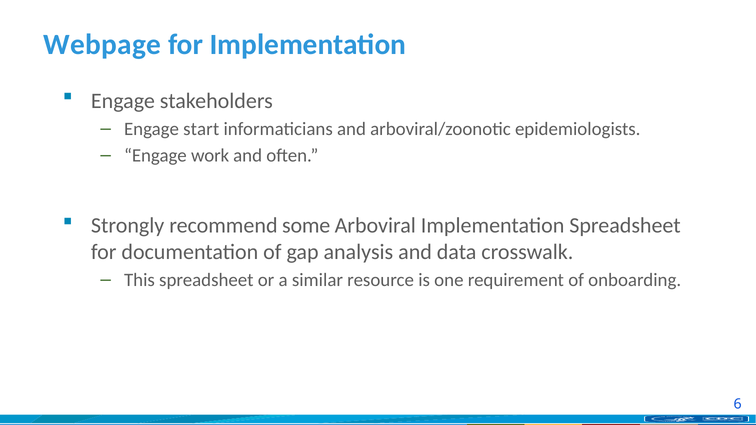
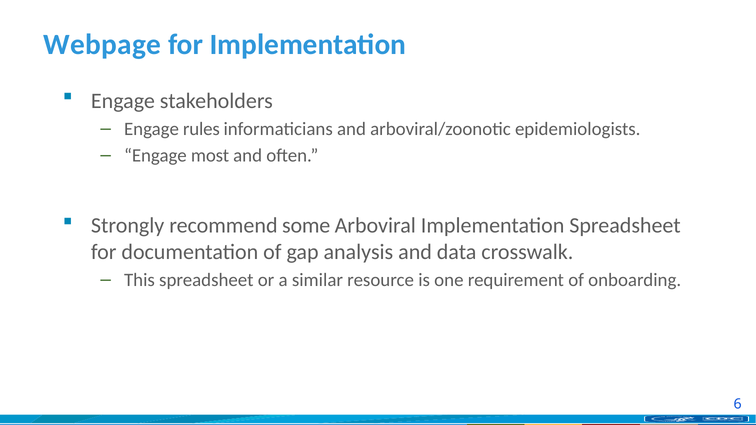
start: start -> rules (201, 129)
work: work -> most (210, 155)
